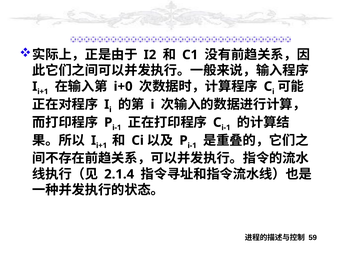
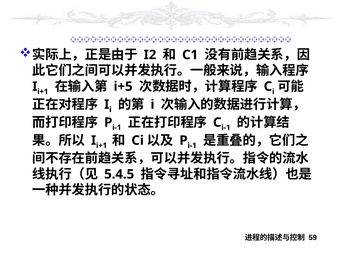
i+0: i+0 -> i+5 (123, 87)
2.1.4: 2.1.4 -> 5.4.5 (119, 174)
